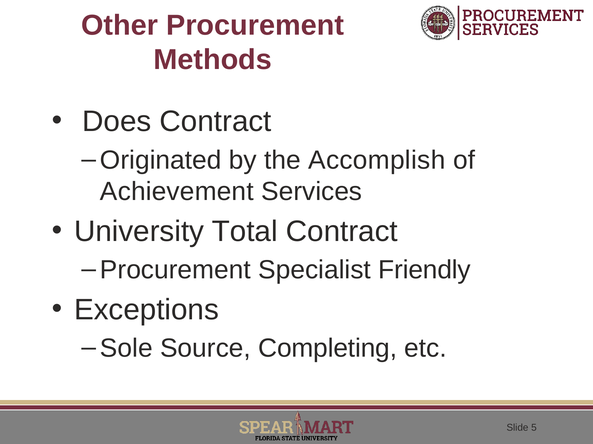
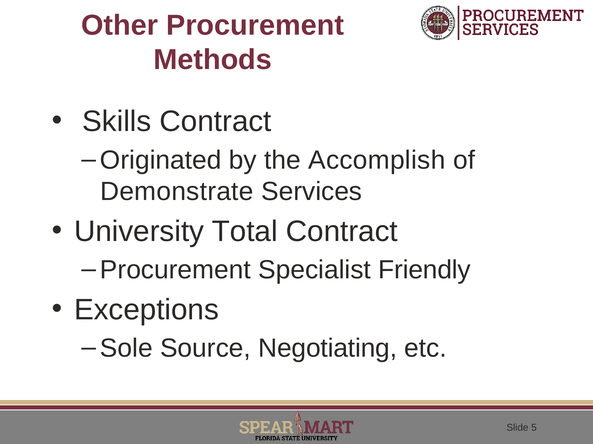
Does: Does -> Skills (117, 122)
Achievement: Achievement -> Demonstrate (177, 192)
Completing: Completing -> Negotiating (328, 349)
